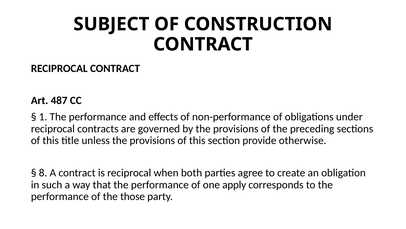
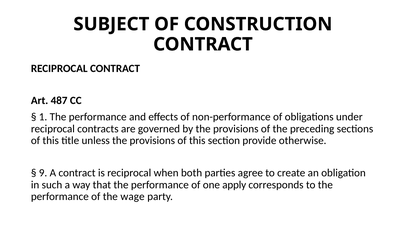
8: 8 -> 9 (43, 172)
those: those -> wage (133, 196)
